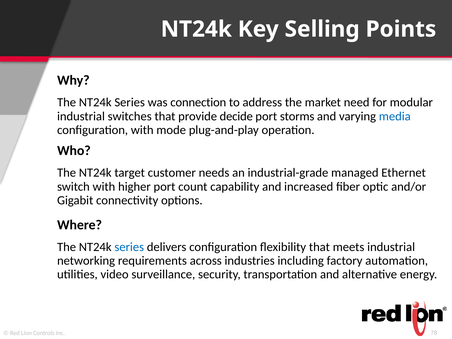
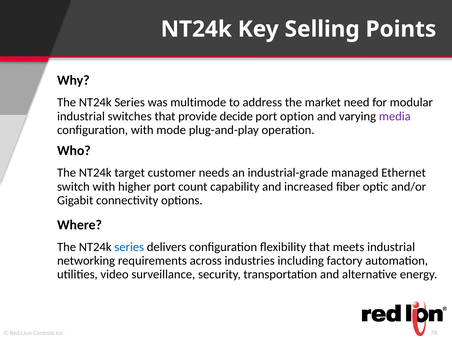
connection: connection -> multimode (198, 102)
storms: storms -> option (297, 116)
media colour: blue -> purple (395, 116)
